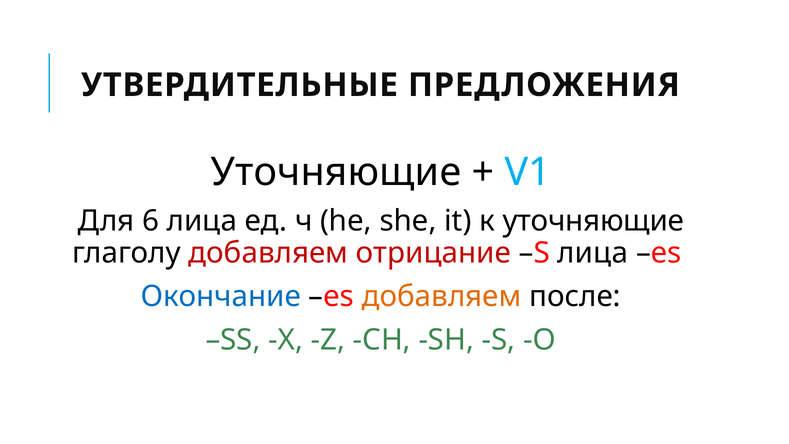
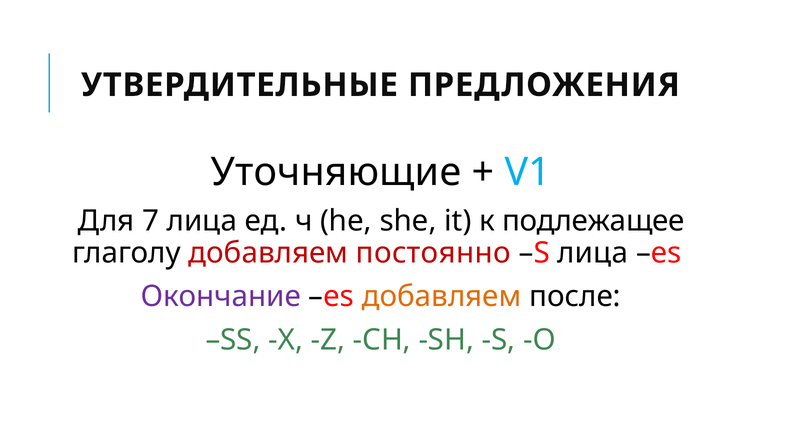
6: 6 -> 7 (151, 221)
к уточняющие: уточняющие -> подлежащее (593, 221)
отрицание: отрицание -> постоянно (433, 253)
Окончание colour: blue -> purple (221, 296)
